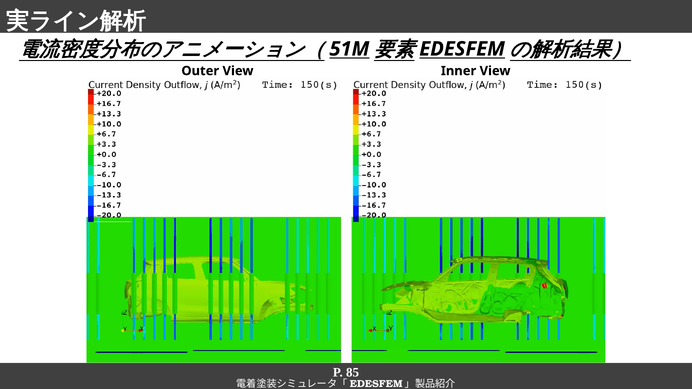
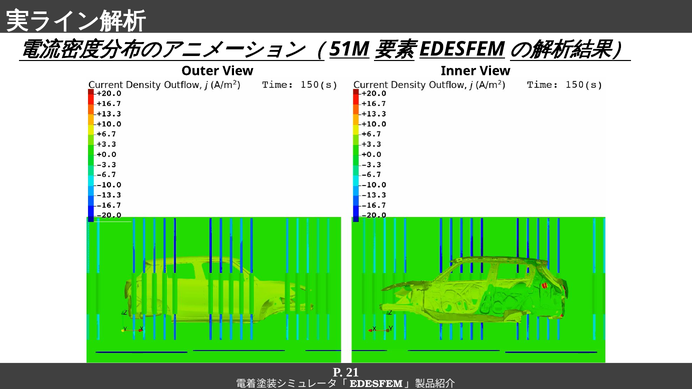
85: 85 -> 21 (353, 373)
